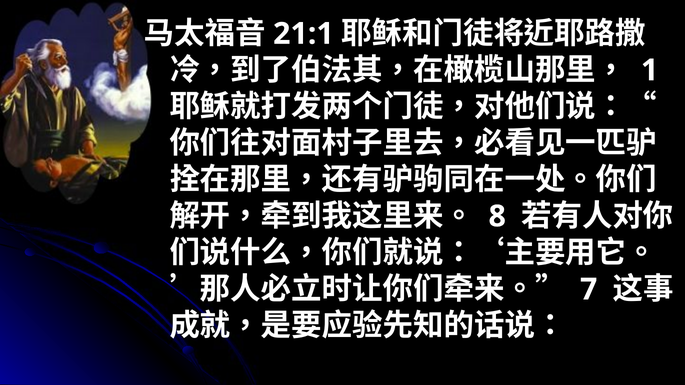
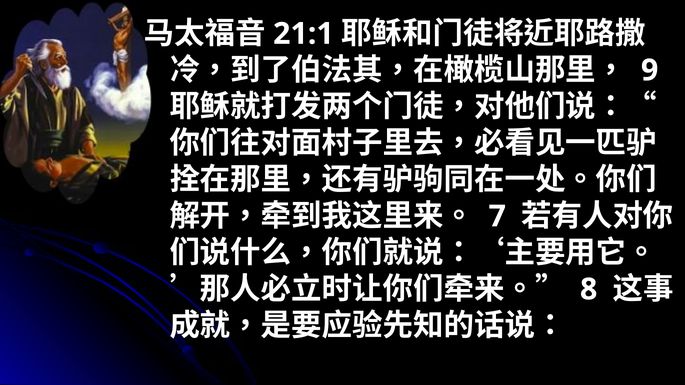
1: 1 -> 9 (650, 70)
8: 8 -> 7 (497, 217)
7: 7 -> 8 (589, 290)
